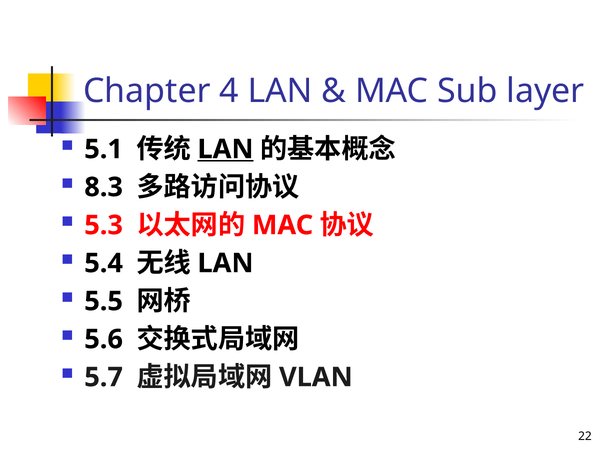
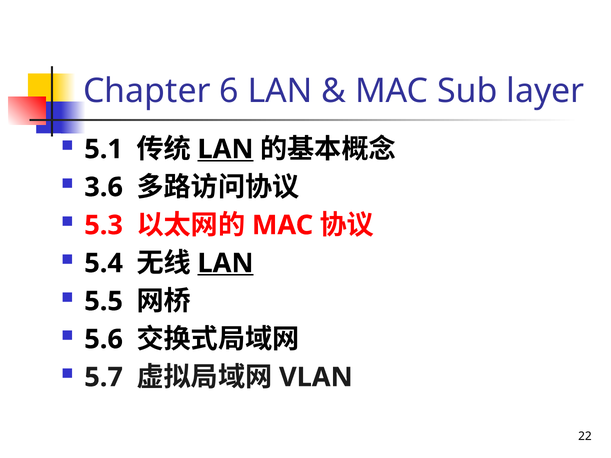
4: 4 -> 6 (229, 91)
8.3: 8.3 -> 3.6 (104, 187)
LAN underline: none -> present (225, 263)
